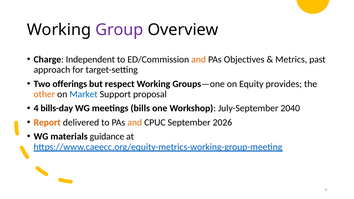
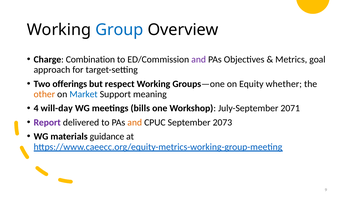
Group colour: purple -> blue (119, 30)
Independent: Independent -> Combination (90, 59)
and colour: orange -> purple (199, 59)
past: past -> goal (317, 59)
provides: provides -> whether (284, 84)
proposal: proposal -> meaning (150, 94)
bills-day: bills-day -> will-day (57, 108)
2040: 2040 -> 2071 (290, 108)
Report colour: orange -> purple (47, 122)
2026: 2026 -> 2073 (222, 122)
